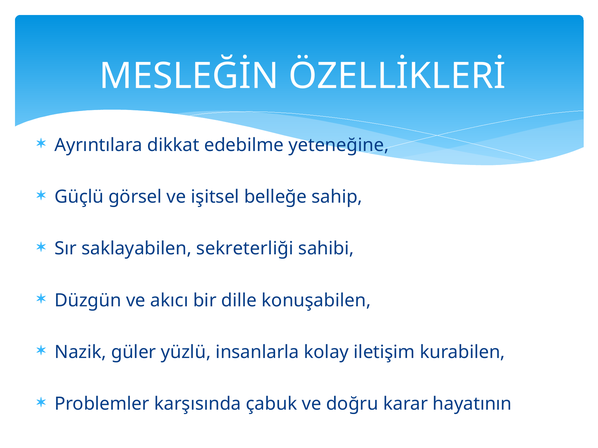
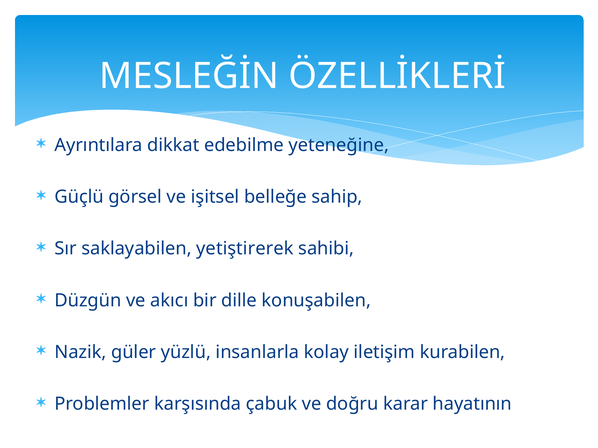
sekreterliği: sekreterliği -> yetiştirerek (245, 249)
